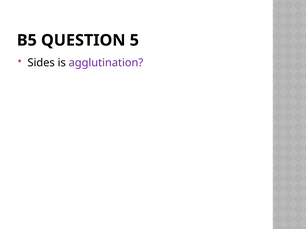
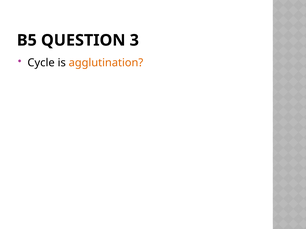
5: 5 -> 3 (134, 40)
Sides: Sides -> Cycle (41, 63)
agglutination colour: purple -> orange (106, 63)
